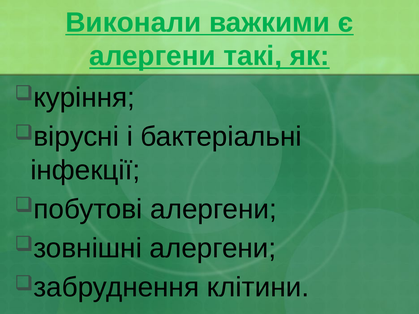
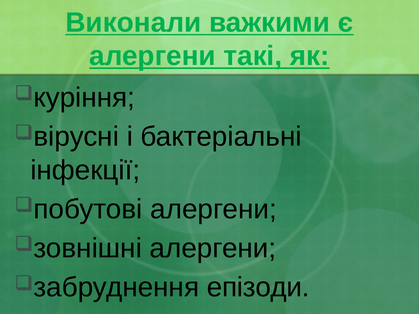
клітини: клітини -> епізоди (258, 288)
